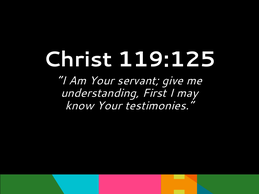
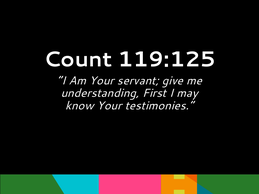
Christ: Christ -> Count (78, 59)
